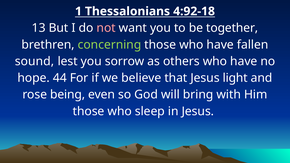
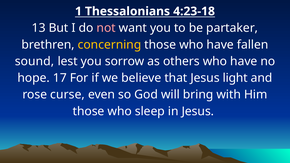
4:92-18: 4:92-18 -> 4:23-18 (194, 11)
together: together -> partaker (232, 28)
concerning colour: light green -> yellow (109, 45)
44: 44 -> 17 (60, 78)
being: being -> curse (68, 95)
